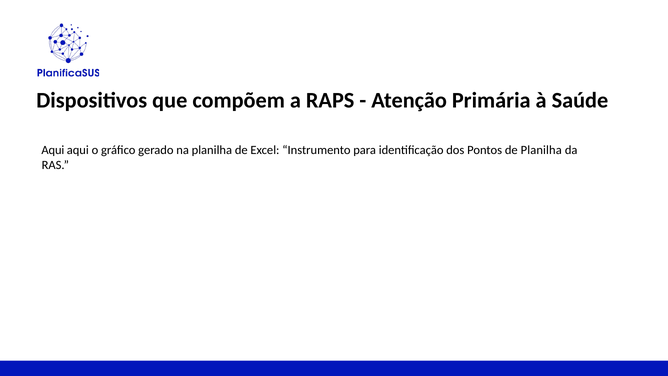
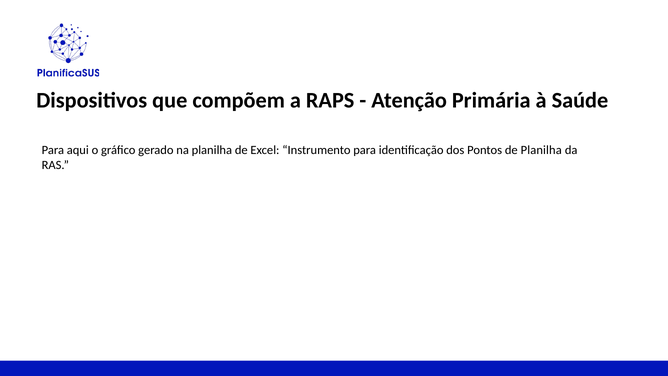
Aqui: Aqui -> Para (53, 150)
